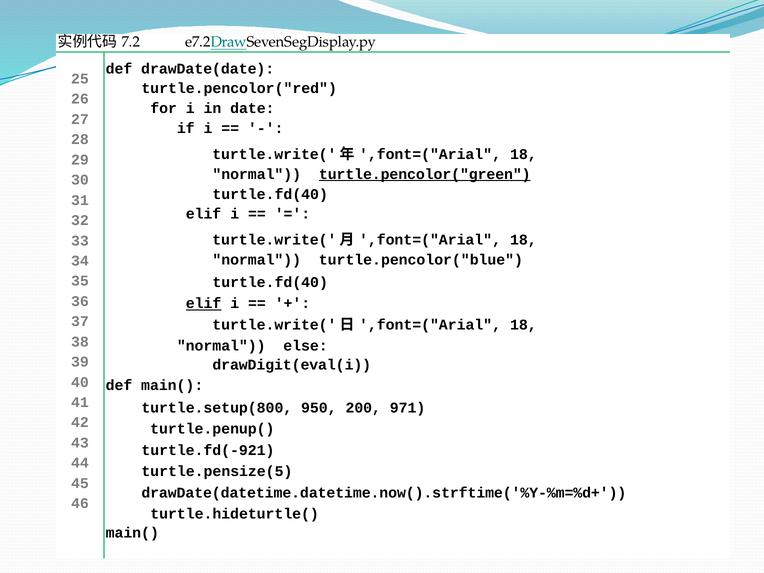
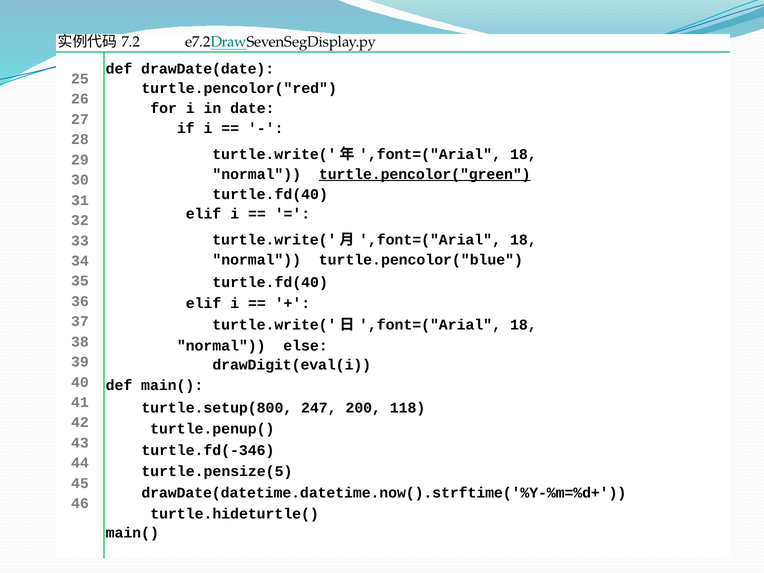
elif underline: present -> none (204, 304)
950: 950 -> 247 (319, 408)
971: 971 -> 118 (408, 408)
turtle.fd(-921: turtle.fd(-921 -> turtle.fd(-346 (208, 450)
